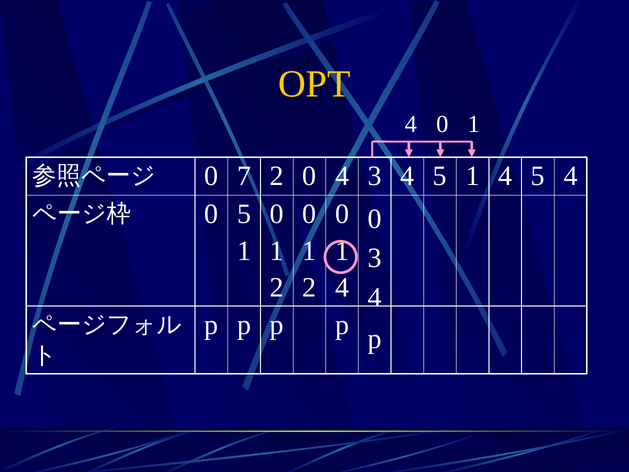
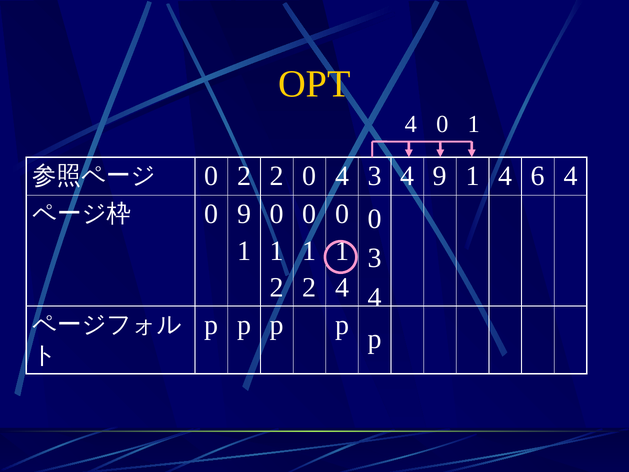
0 7: 7 -> 2 (244, 176)
3 4 5: 5 -> 9 (440, 176)
1 4 5: 5 -> 6 (538, 176)
0 5: 5 -> 9 (244, 214)
